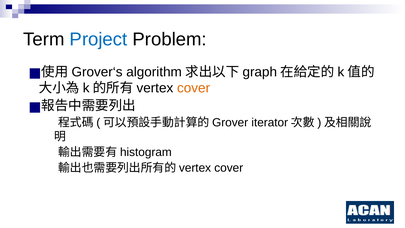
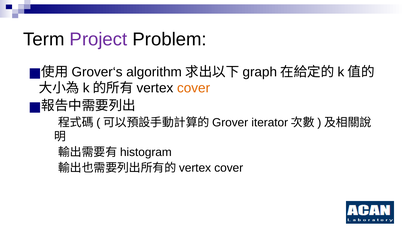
Project colour: blue -> purple (99, 39)
